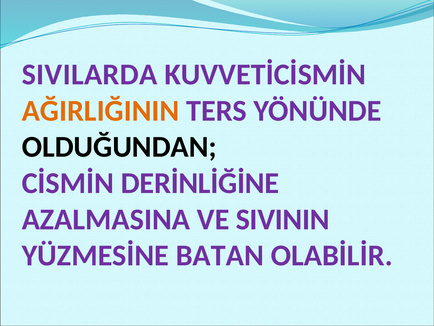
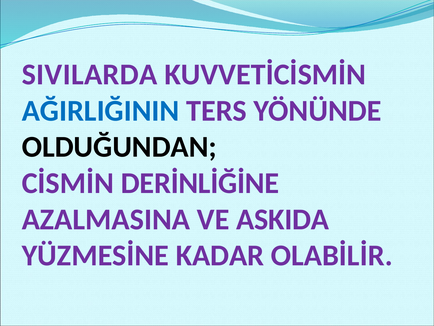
AĞIRLIĞININ colour: orange -> blue (101, 111)
SIVININ: SIVININ -> ASKIDA (283, 219)
BATAN: BATAN -> KADAR (220, 255)
